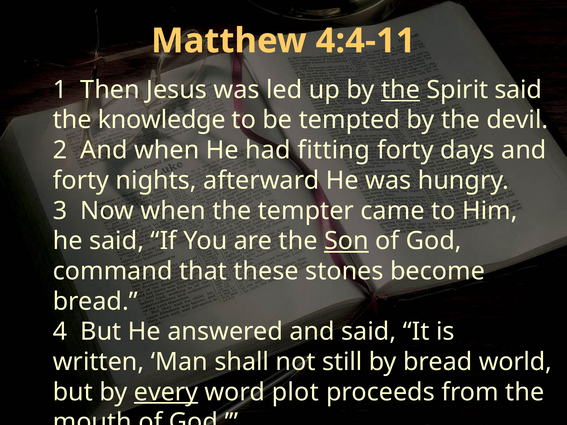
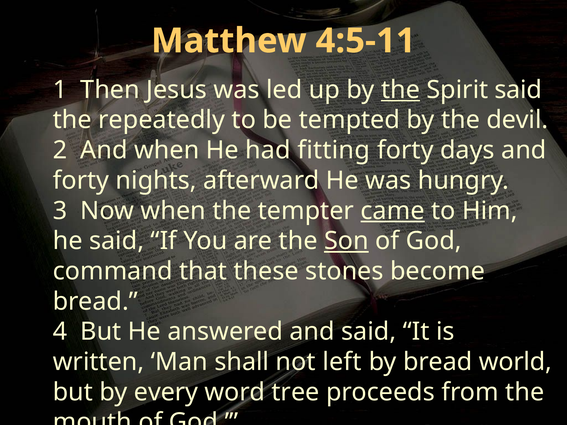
4:4-11: 4:4-11 -> 4:5-11 (366, 41)
knowledge: knowledge -> repeatedly (162, 120)
came underline: none -> present (393, 211)
not still: still -> left (342, 362)
every underline: present -> none (166, 392)
plot: plot -> tree (295, 392)
